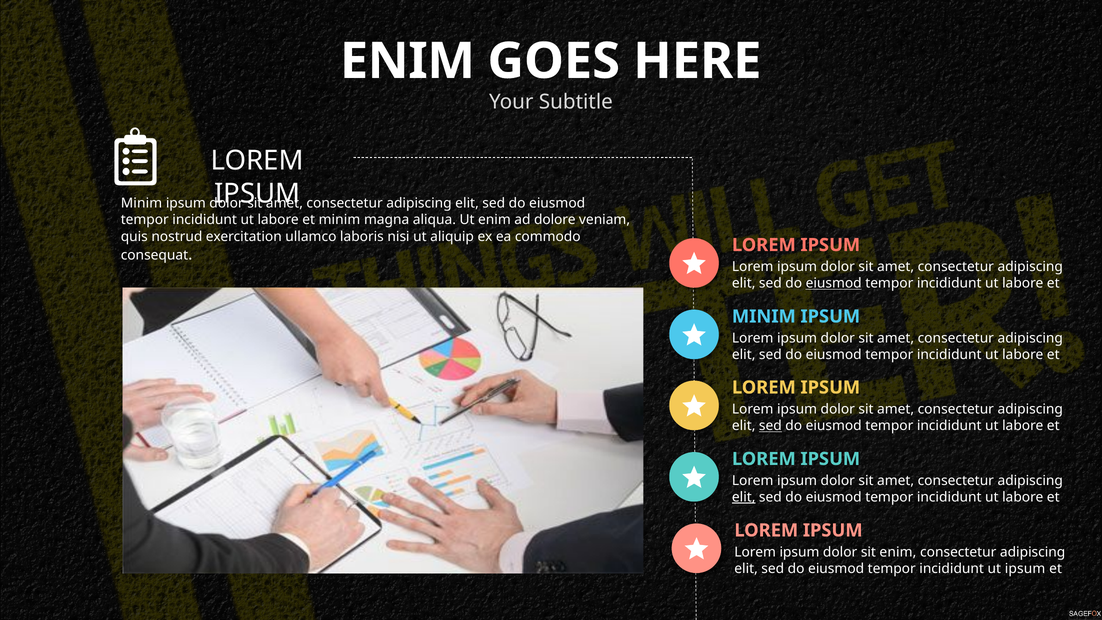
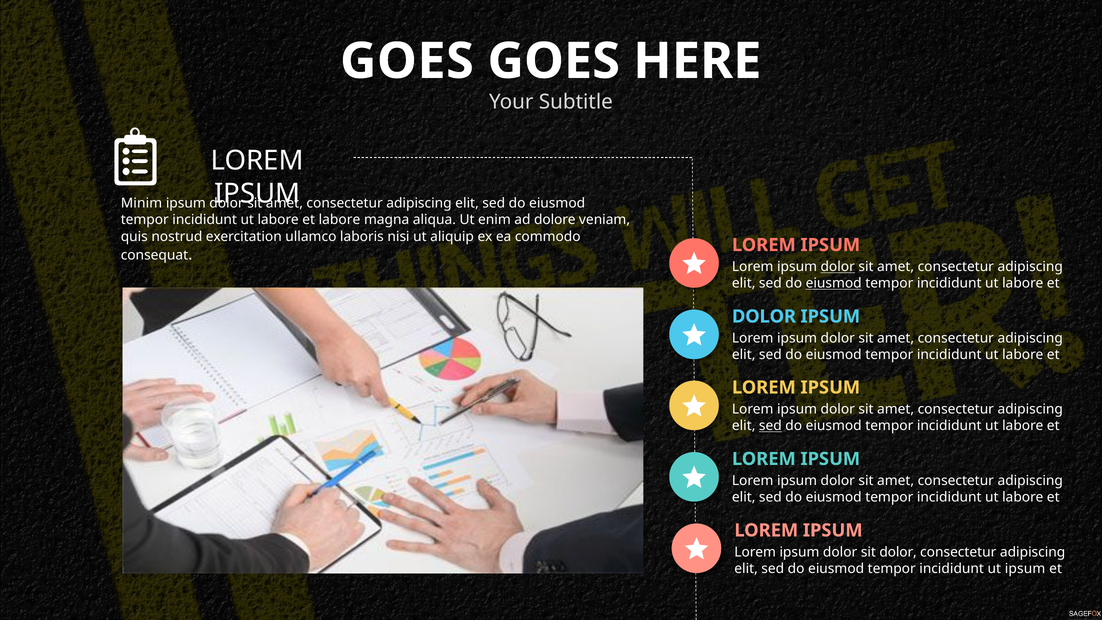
ENIM: ENIM -> GOES (407, 61)
minim: minim -> labore (339, 220)
dolor underline: none -> present (838, 267)
MINIM: MINIM -> DOLOR (764, 316)
elit underline: present -> none (744, 497)
sit enim: enim -> dolor (898, 552)
